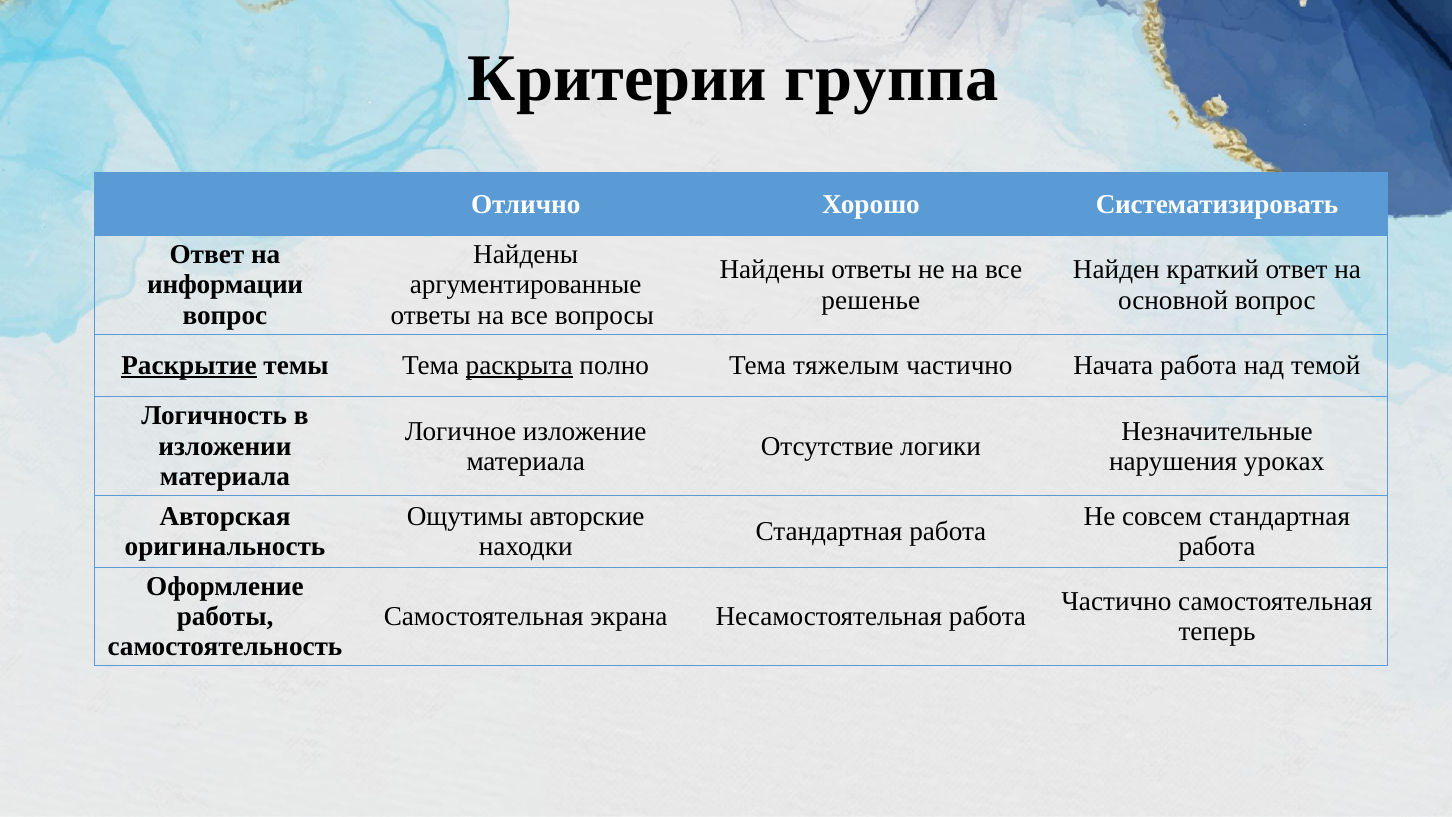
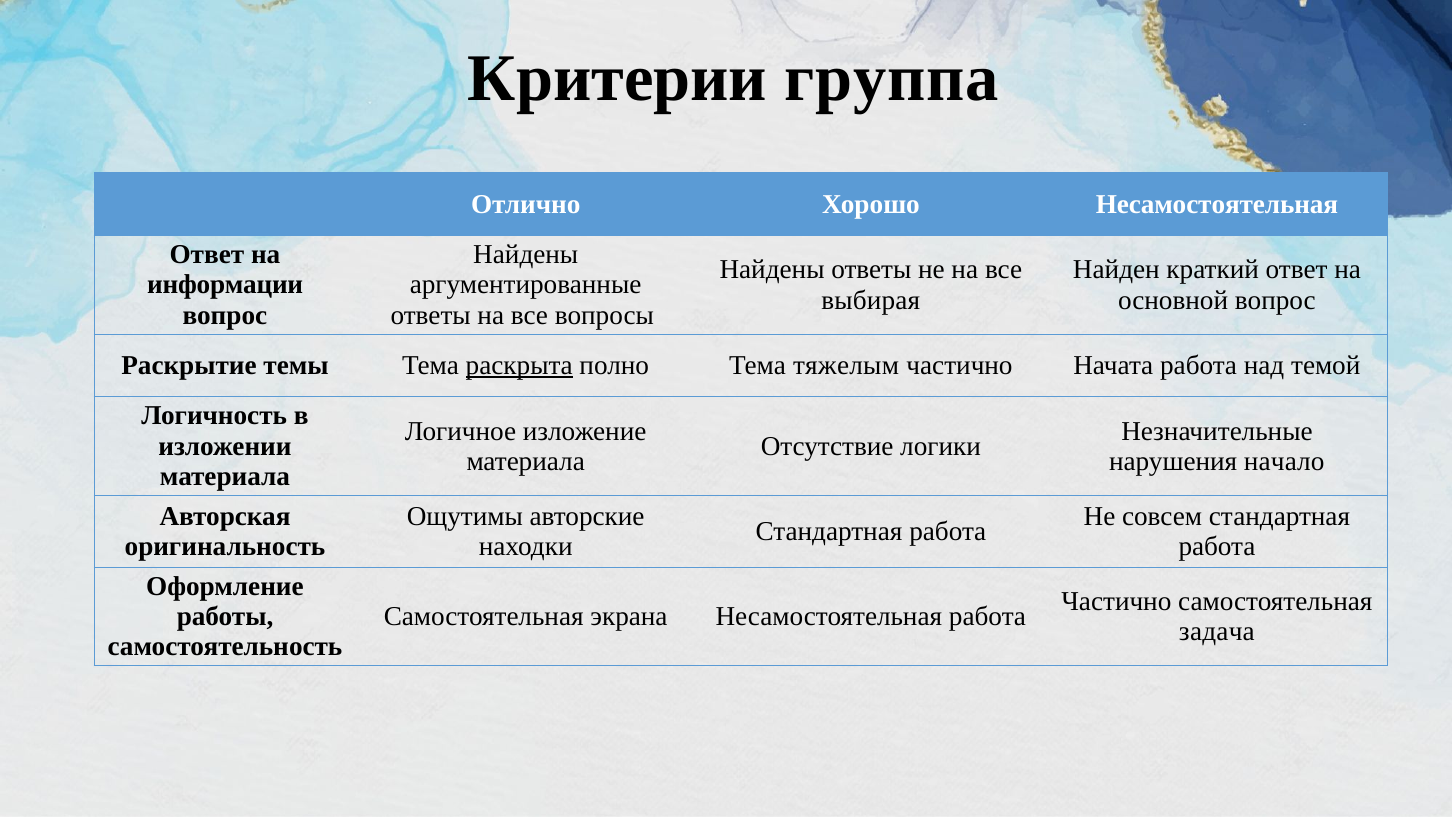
Хорошо Систематизировать: Систематизировать -> Несамостоятельная (1217, 204)
решенье: решенье -> выбирая (871, 300)
Раскрытие underline: present -> none (189, 365)
уроках: уроках -> начало (1284, 461)
теперь: теперь -> задача (1217, 632)
